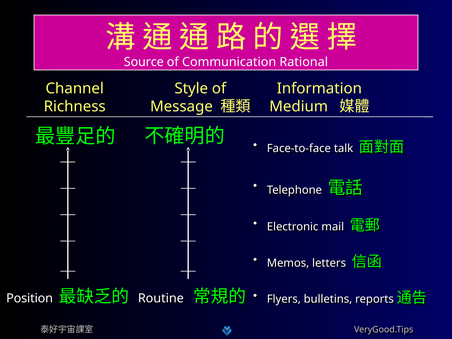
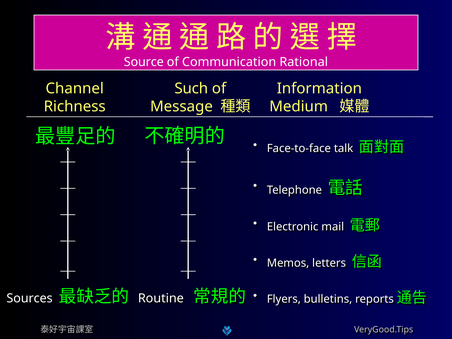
Style: Style -> Such (191, 88)
Position: Position -> Sources (30, 298)
